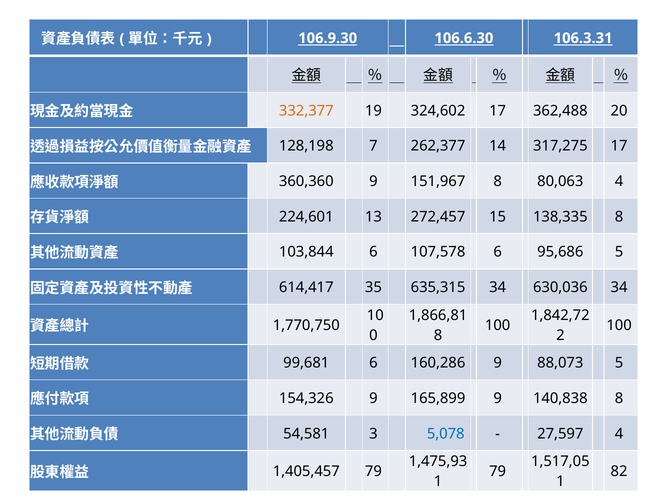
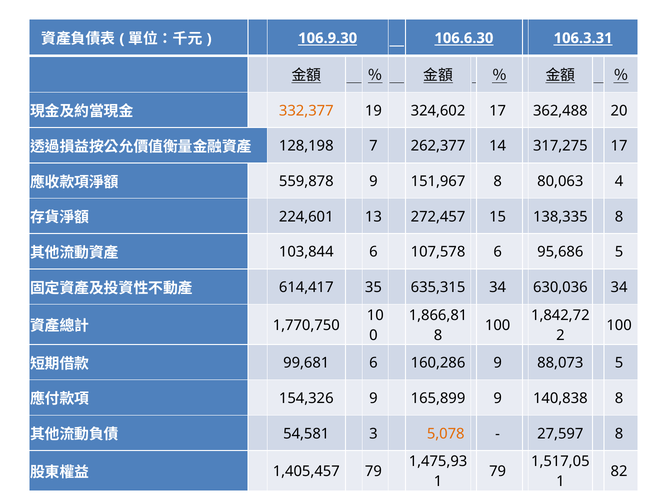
360,360: 360,360 -> 559,878 (306, 182)
5,078 colour: blue -> orange (446, 434)
27,597 4: 4 -> 8 (619, 434)
